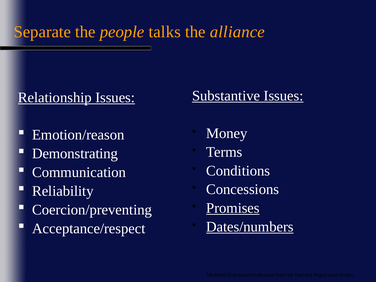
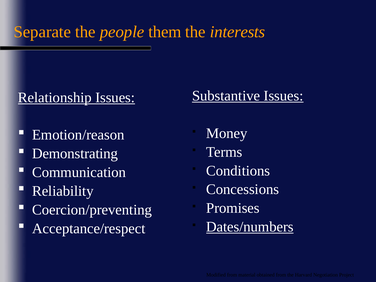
talks: talks -> them (165, 32)
alliance: alliance -> interests (238, 32)
Promises underline: present -> none (233, 208)
